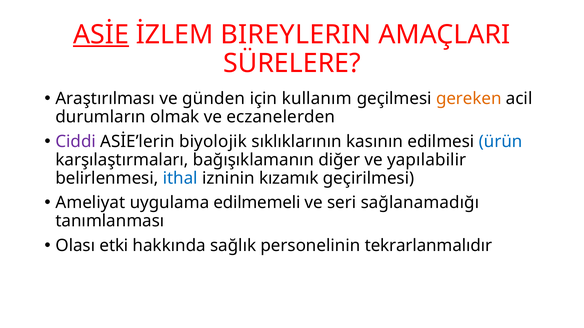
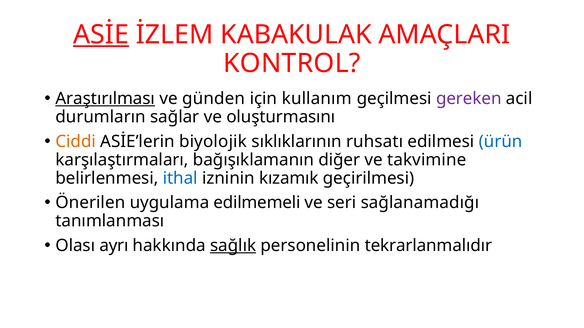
BIREYLERIN: BIREYLERIN -> KABAKULAK (296, 35)
SÜRELERE: SÜRELERE -> KONTROL (292, 64)
Araştırılması underline: none -> present (105, 99)
gereken colour: orange -> purple (469, 99)
olmak: olmak -> sağlar (175, 117)
eczanelerden: eczanelerden -> oluşturmasını (281, 117)
Ciddi colour: purple -> orange (76, 142)
kasının: kasının -> ruhsatı (375, 142)
yapılabilir: yapılabilir -> takvimine (427, 160)
Ameliyat: Ameliyat -> Önerilen (90, 203)
etki: etki -> ayrı (114, 246)
sağlık underline: none -> present (233, 246)
